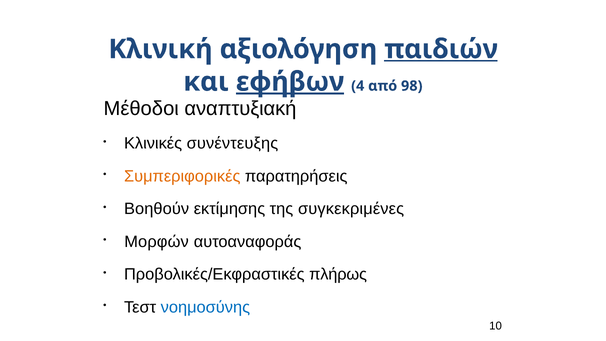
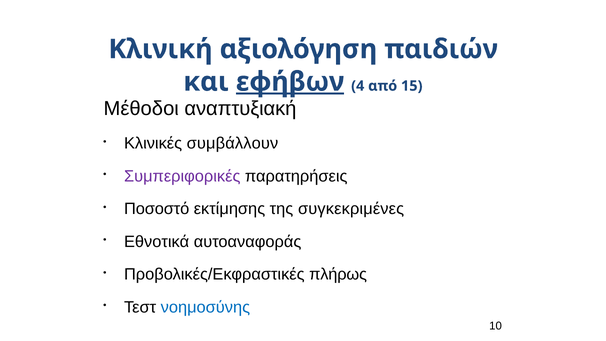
παιδιών underline: present -> none (441, 49)
98: 98 -> 15 (412, 86)
συνέντευξης: συνέντευξης -> συμβάλλουν (232, 144)
Συμπεριφορικές colour: orange -> purple (182, 176)
Βοηθούν: Βοηθούν -> Ποσοστό (157, 209)
Μορφών: Μορφών -> Εθνοτικά (157, 242)
